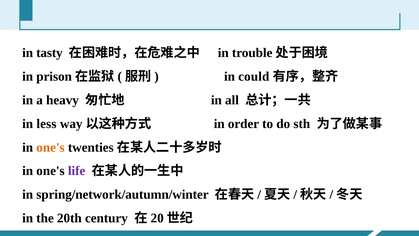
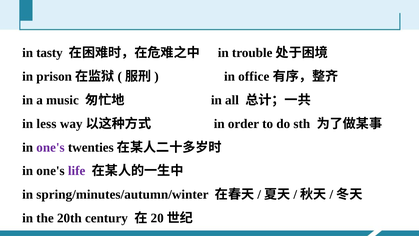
could: could -> office (254, 76)
heavy: heavy -> music (62, 100)
one's colour: orange -> purple (50, 147)
spring/network/autumn/winter: spring/network/autumn/winter -> spring/minutes/autumn/winter (122, 194)
